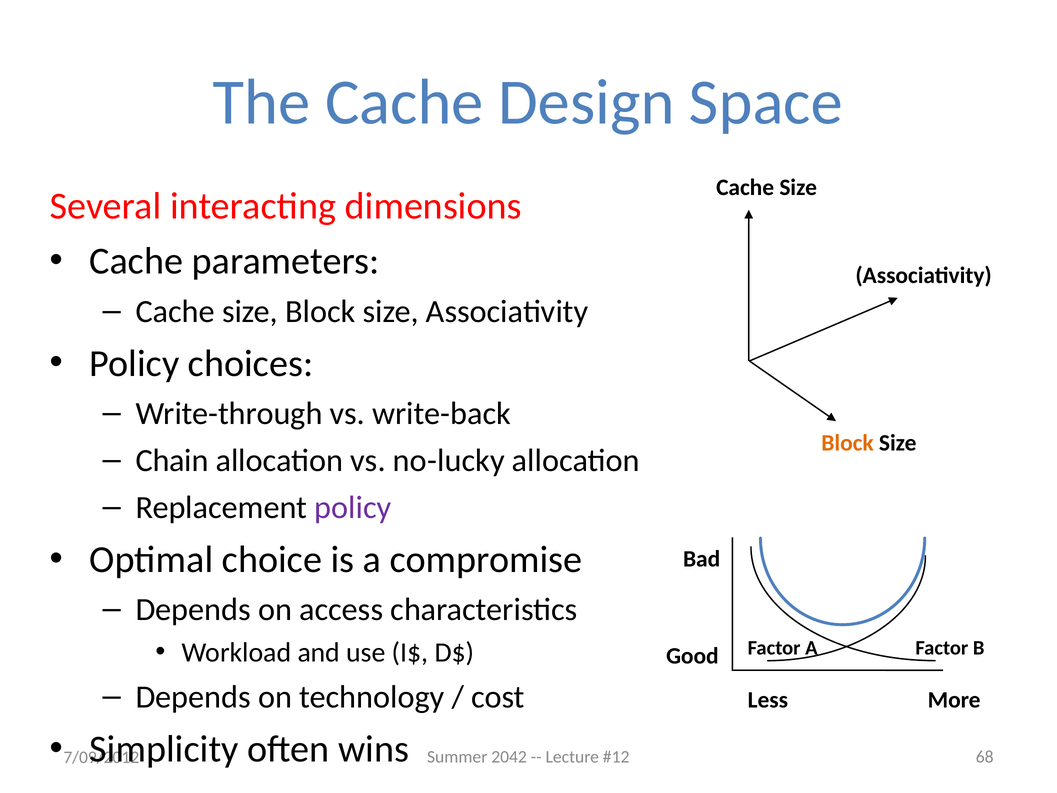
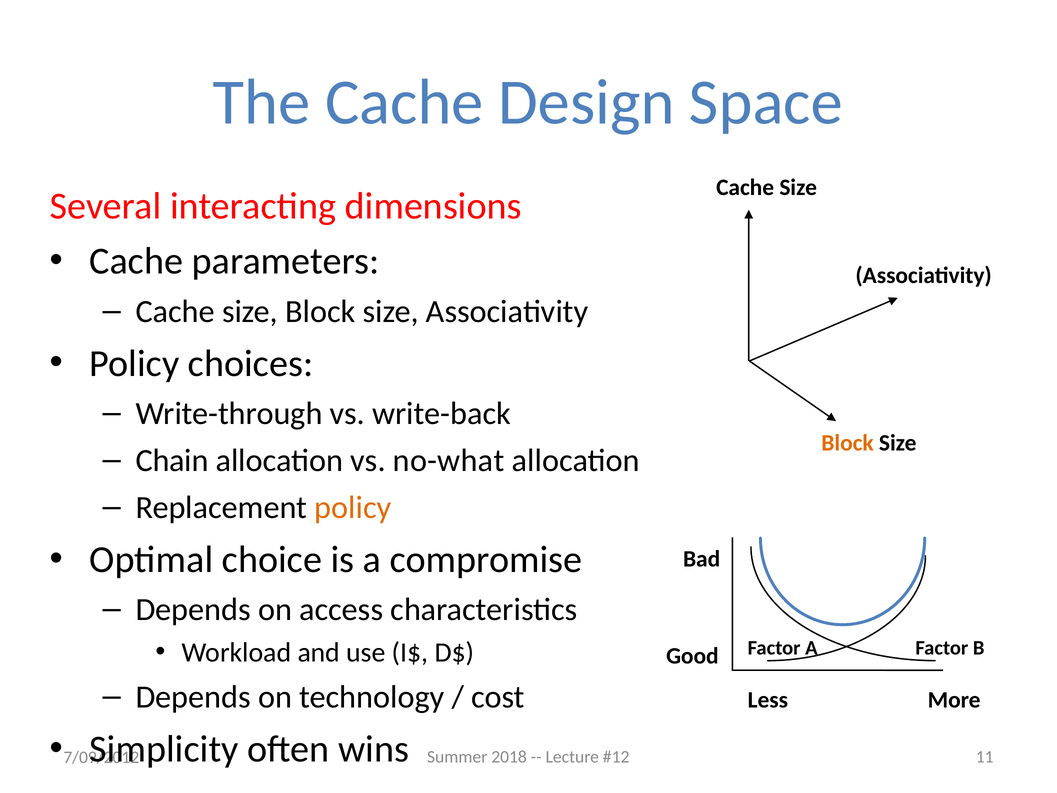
no-lucky: no-lucky -> no-what (449, 460)
policy colour: purple -> orange (353, 507)
2042: 2042 -> 2018 (509, 757)
68: 68 -> 11 (985, 757)
